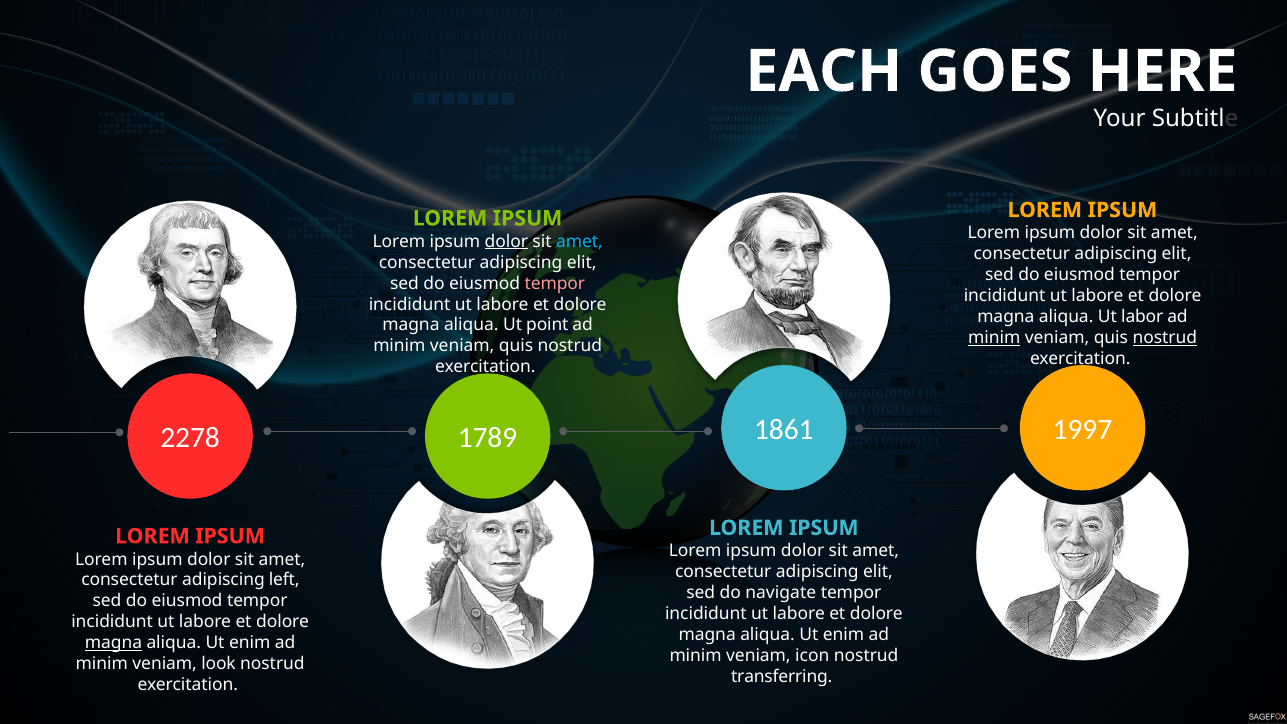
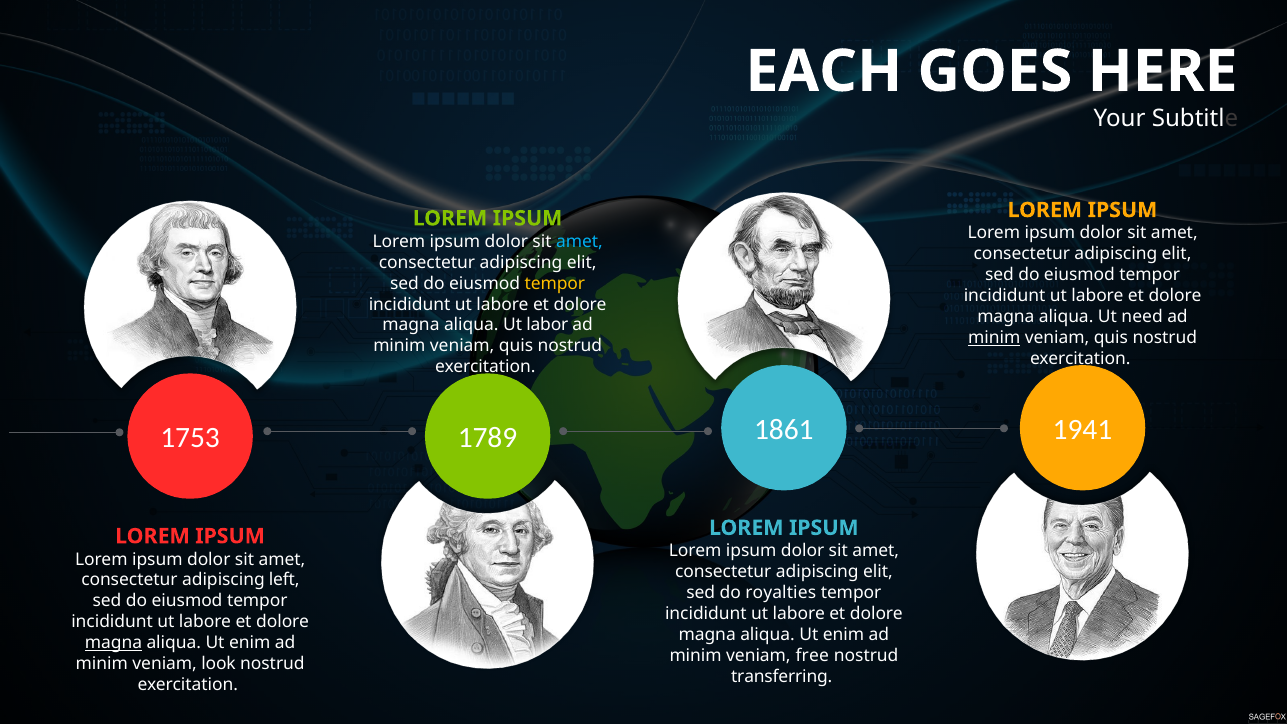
dolor underline: present -> none (506, 241)
tempor colour: pink -> yellow (555, 283)
labor: labor -> need (1142, 317)
point: point -> labor (547, 325)
nostrud underline: present -> none (1165, 338)
1997: 1997 -> 1941 (1082, 430)
2278: 2278 -> 1753 (190, 438)
navigate: navigate -> royalties (781, 593)
icon: icon -> free (812, 656)
